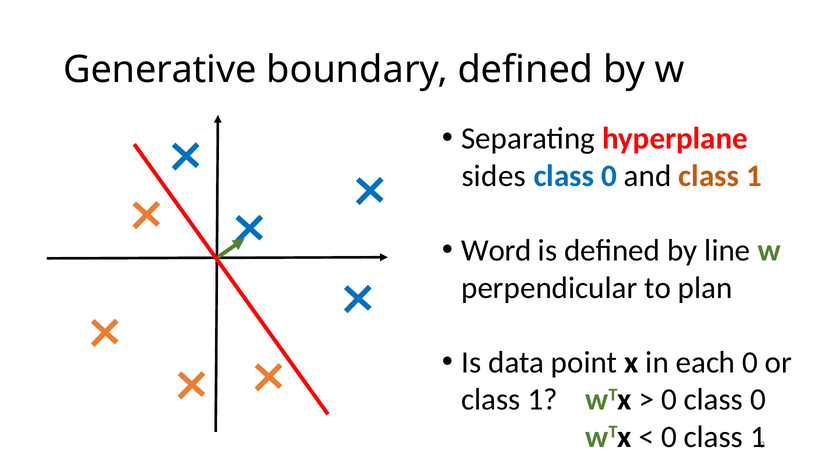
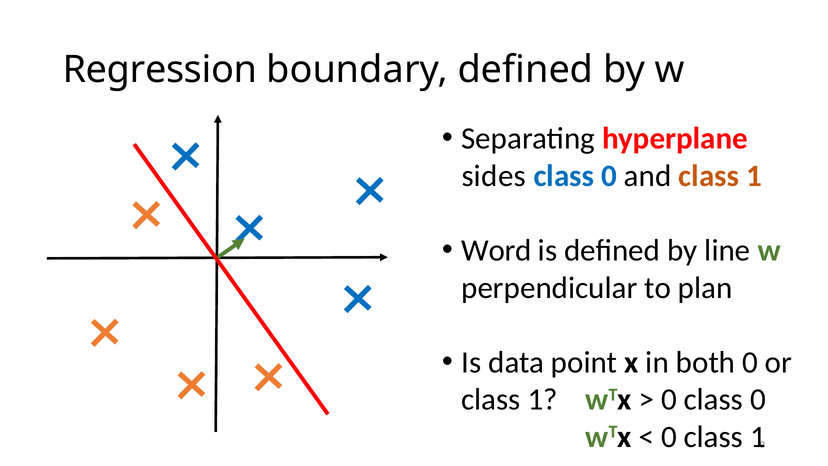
Generative: Generative -> Regression (160, 70)
each: each -> both (706, 362)
